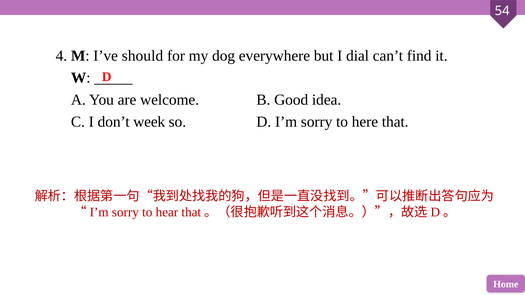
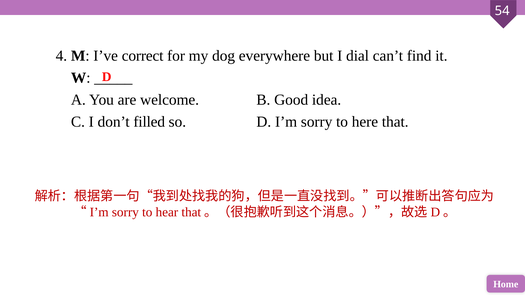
should: should -> correct (143, 56)
week: week -> filled (149, 122)
